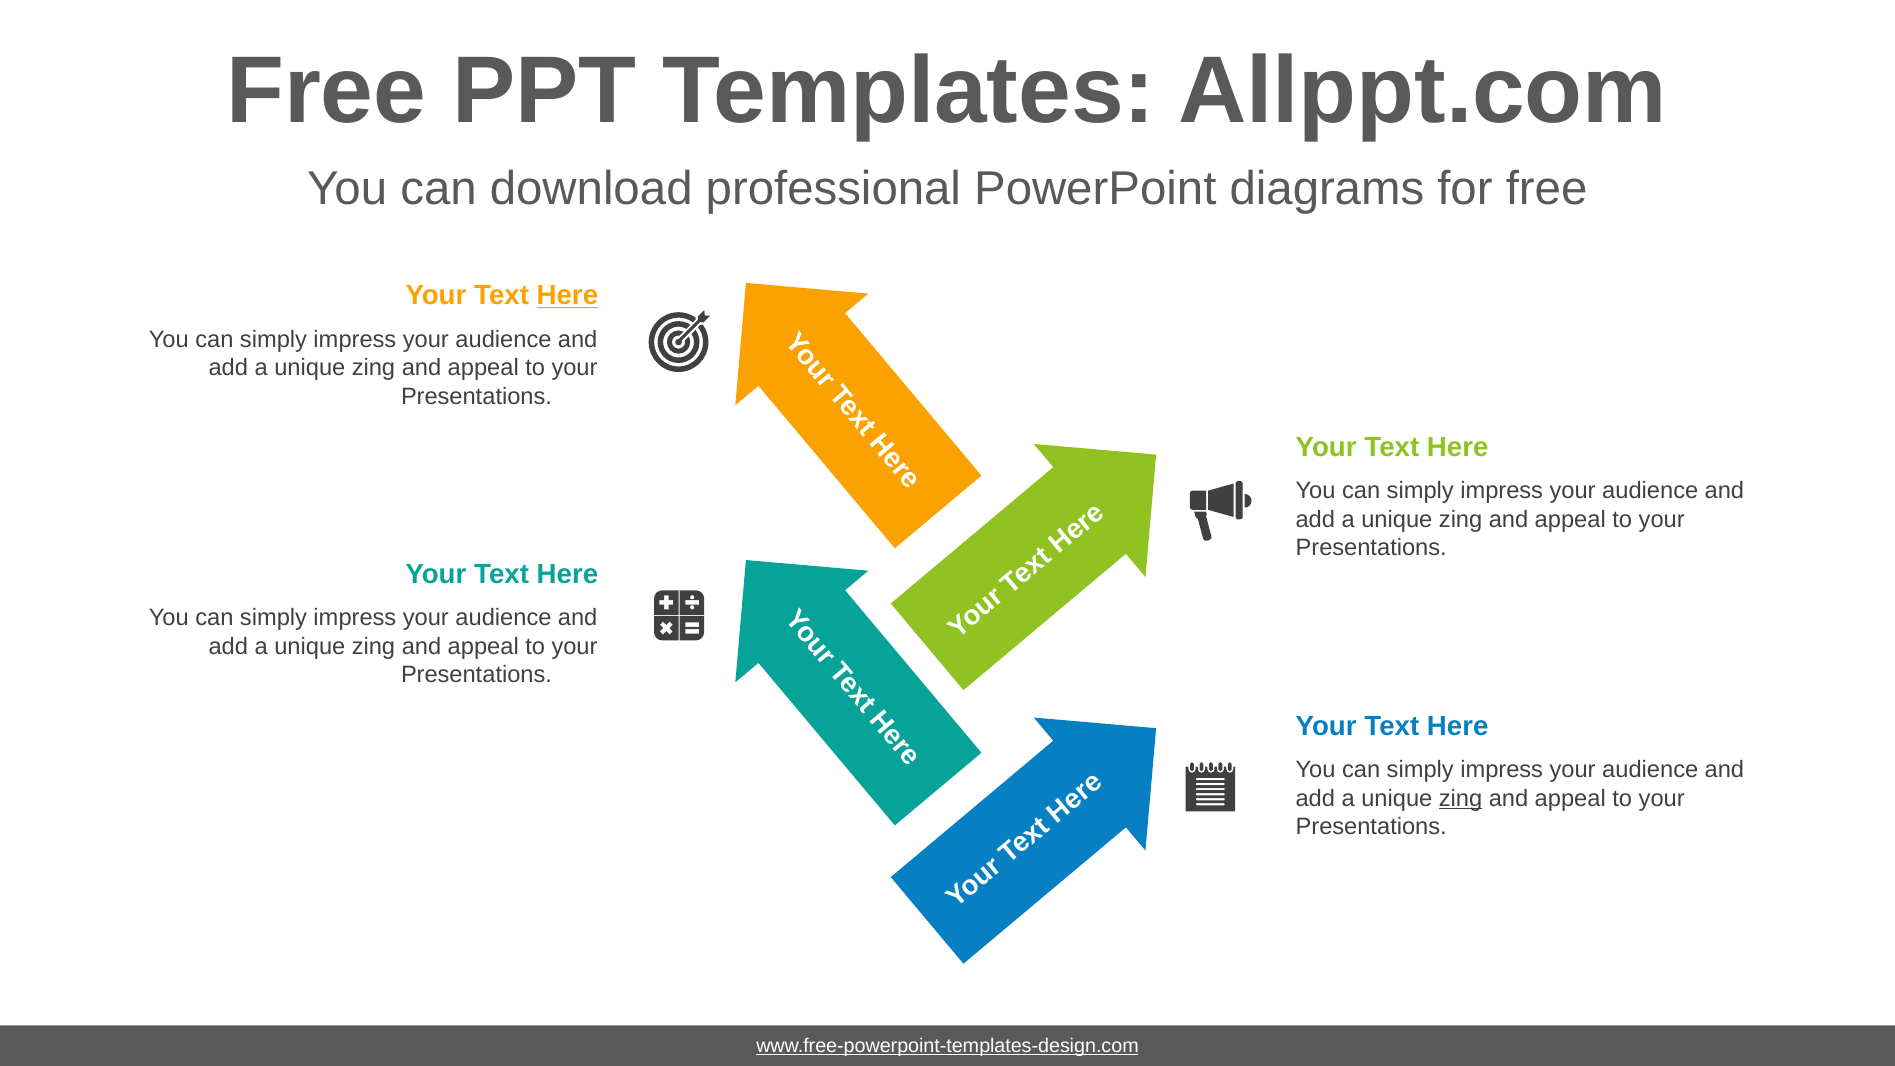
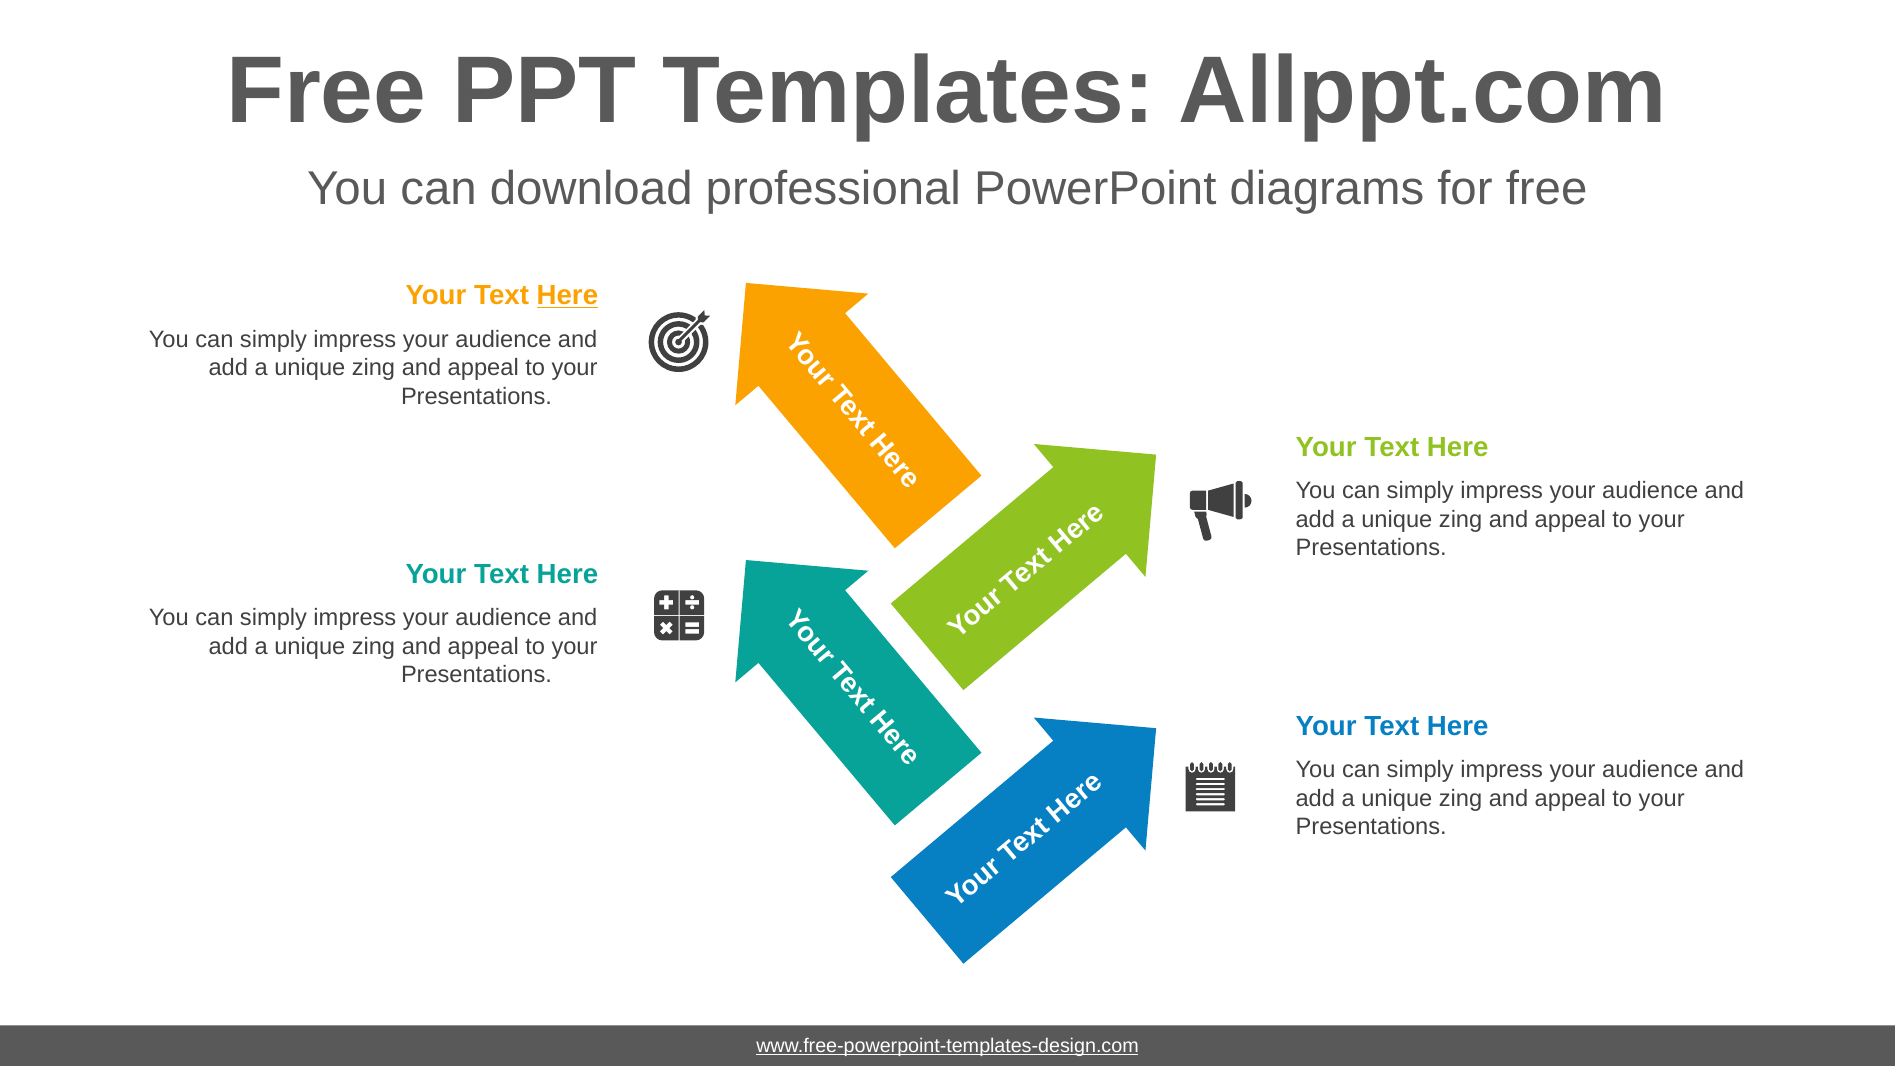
zing underline: present -> none (1461, 798)
